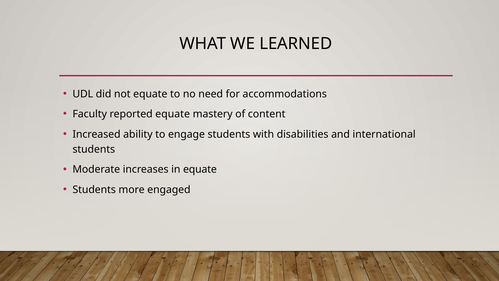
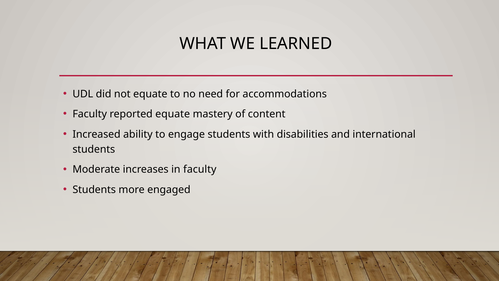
in equate: equate -> faculty (200, 169)
